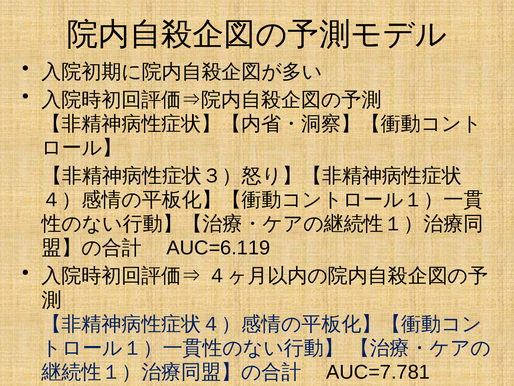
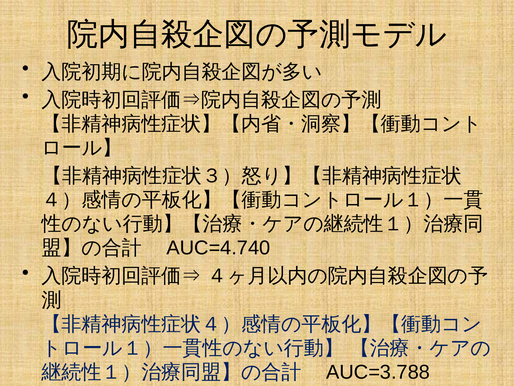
AUC=6.119: AUC=6.119 -> AUC=4.740 (218, 248)
AUC=7.781: AUC=7.781 -> AUC=3.788 (378, 372)
